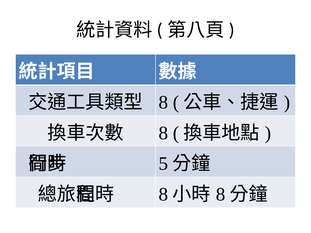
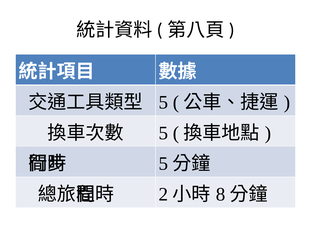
8: 8 -> 5 (163, 102)
8: 8 -> 5 (163, 133)
8: 8 -> 2 (163, 195)
